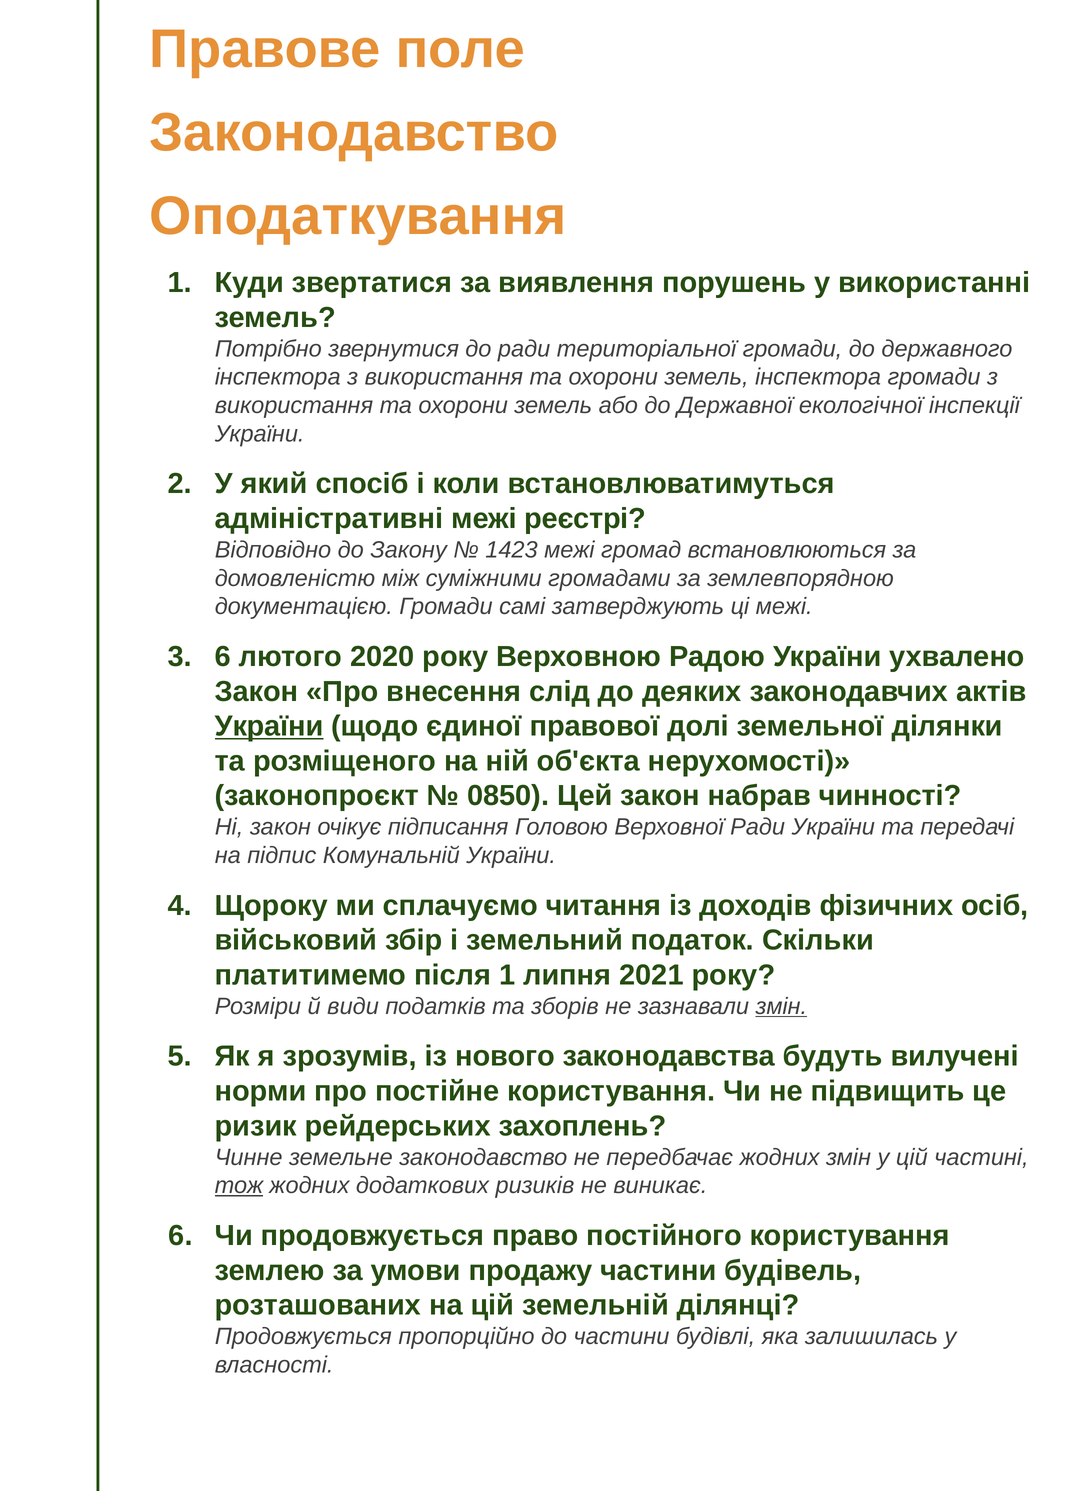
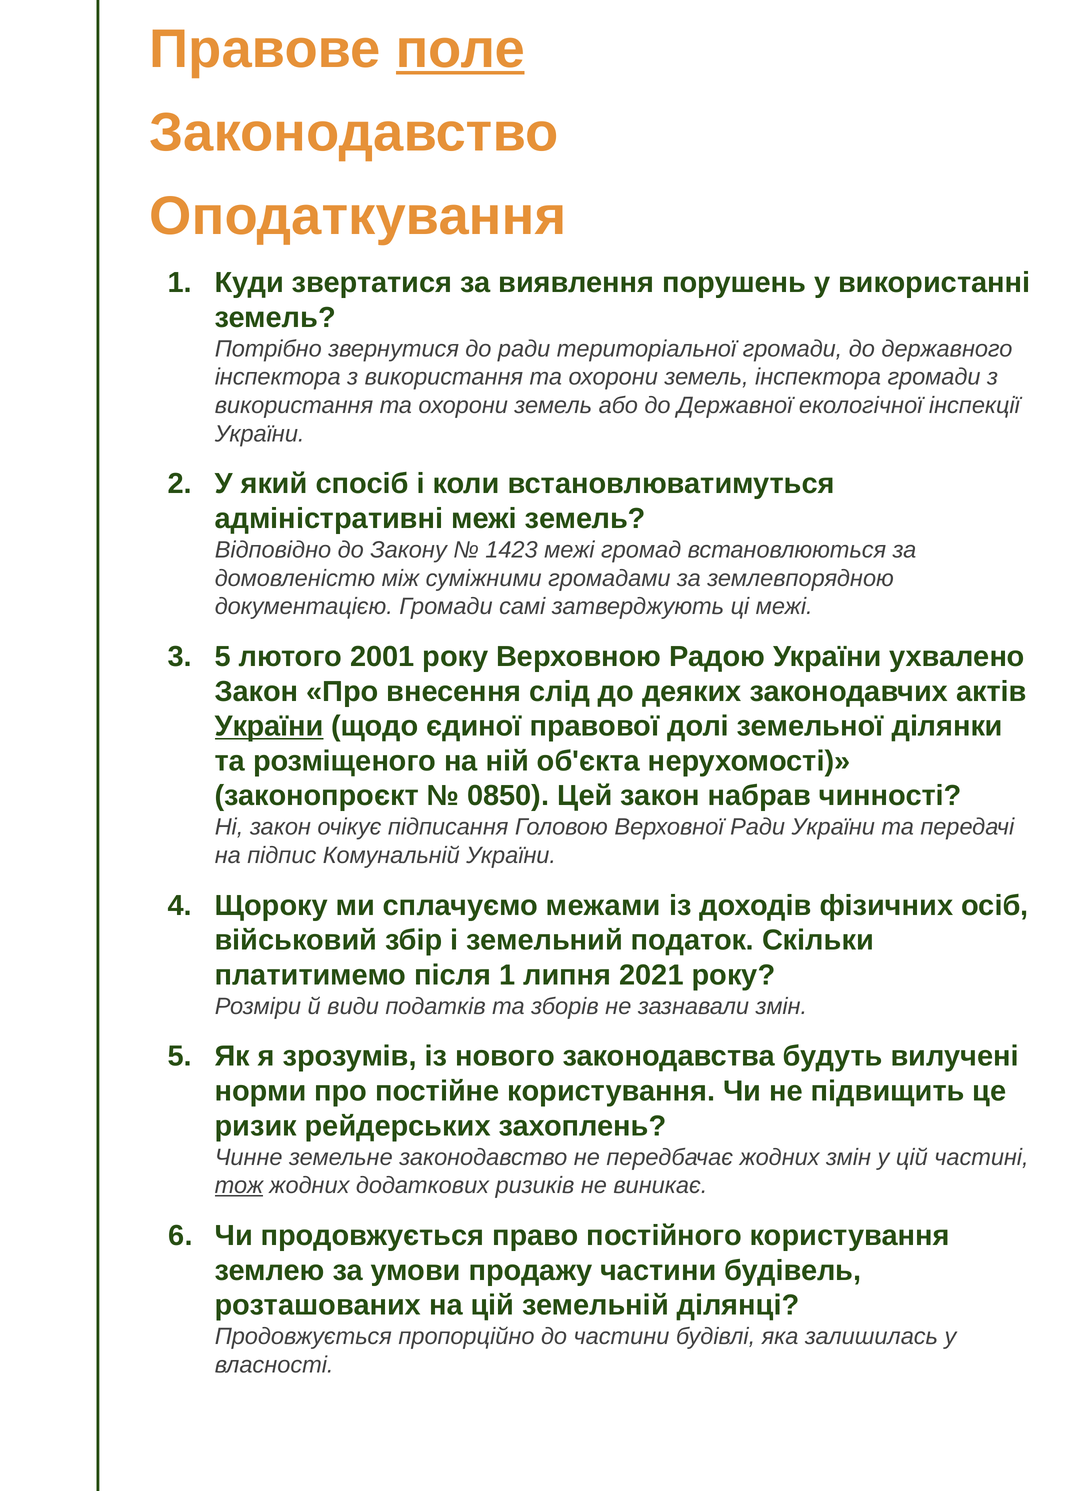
поле underline: none -> present (461, 49)
межі реєстрі: реєстрі -> земель (585, 519)
6: 6 -> 5 (223, 657)
2020: 2020 -> 2001 (382, 657)
читання: читання -> межами (603, 906)
змін underline: present -> none (781, 1007)
